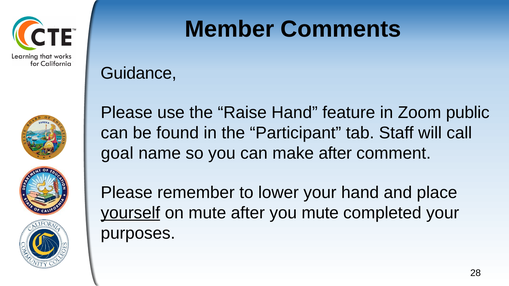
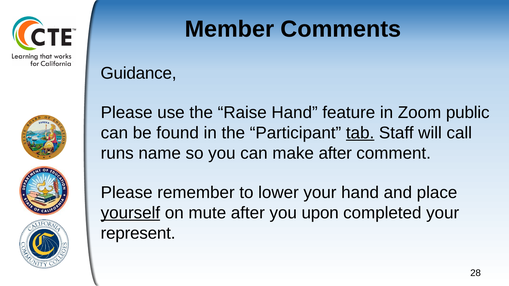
tab underline: none -> present (360, 133)
goal: goal -> runs (117, 153)
you mute: mute -> upon (320, 213)
purposes: purposes -> represent (138, 234)
